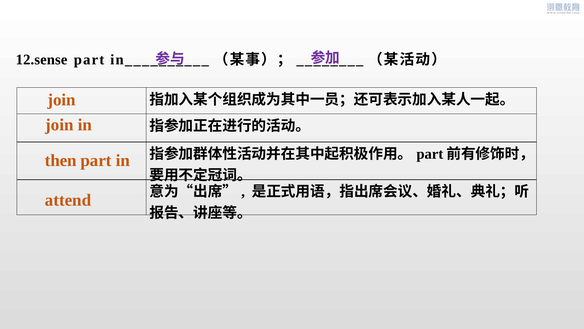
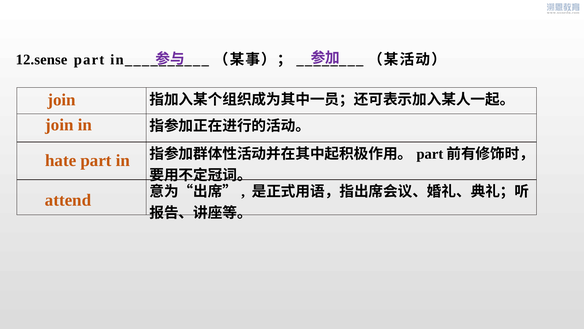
then: then -> hate (61, 160)
